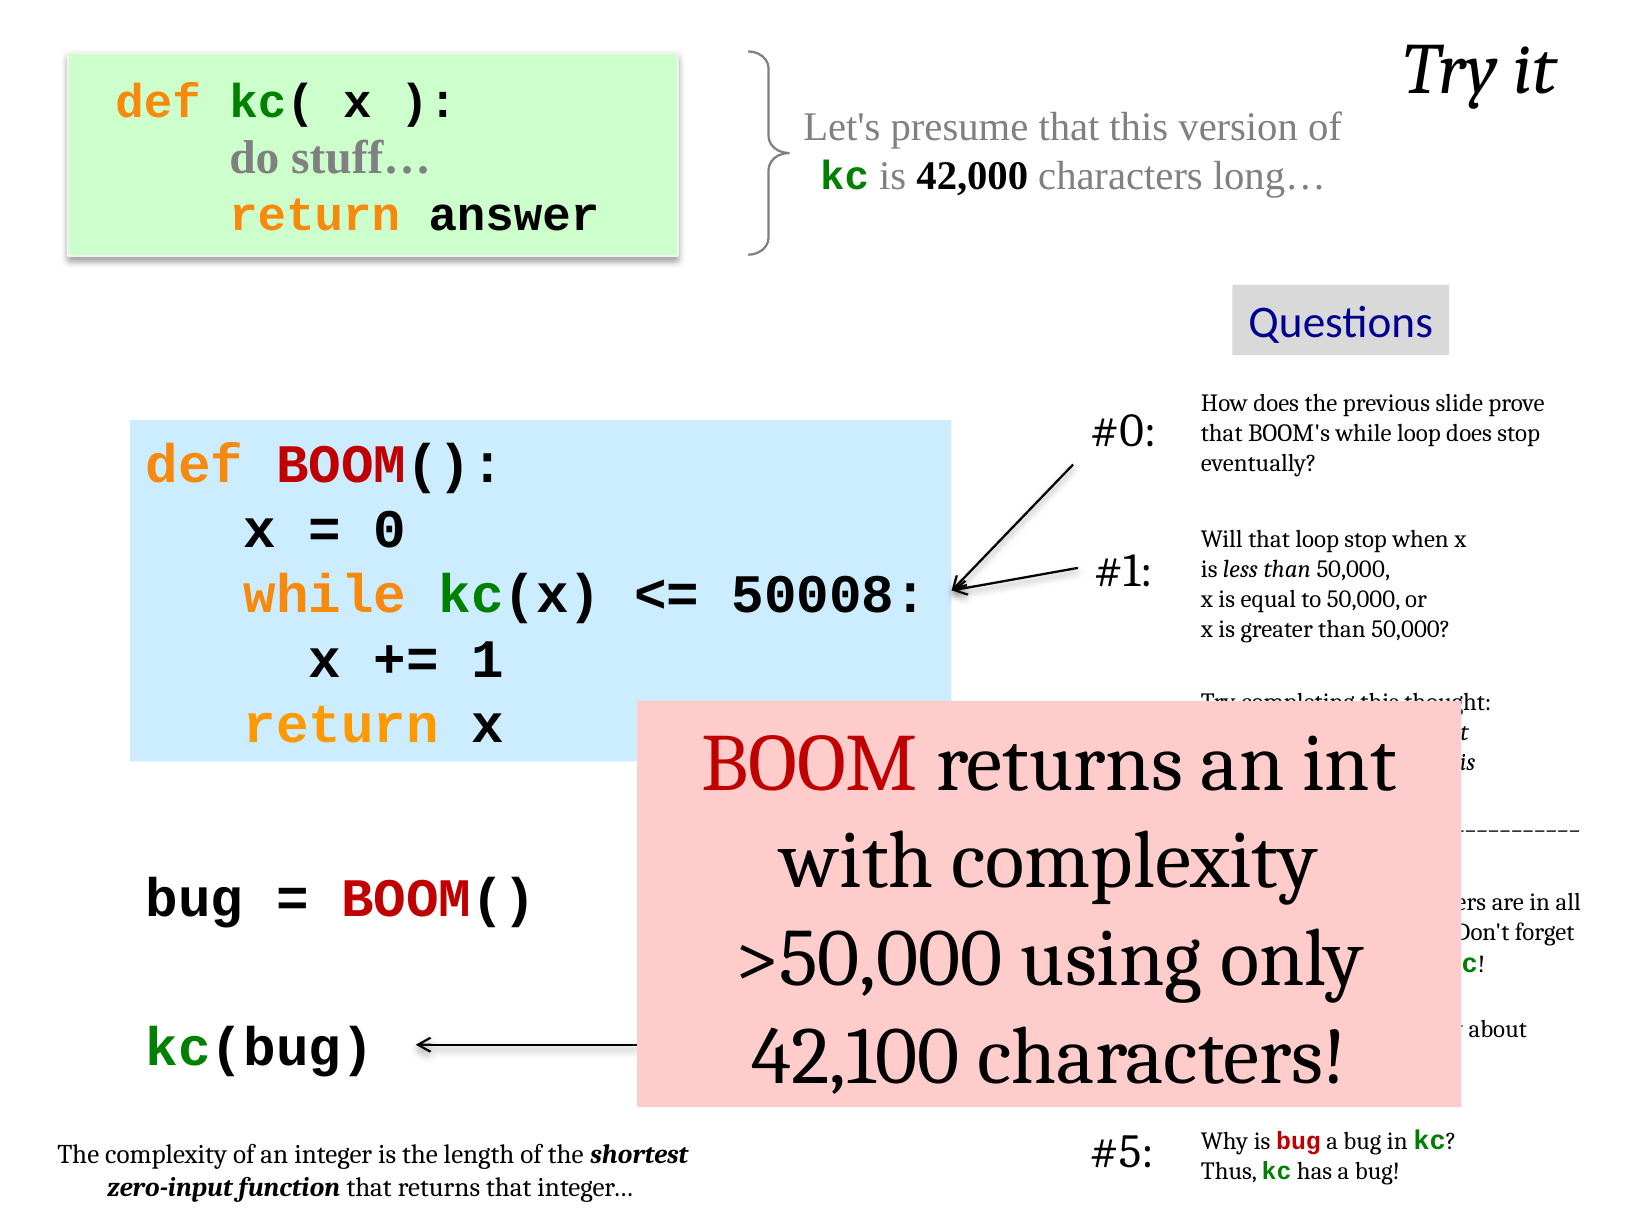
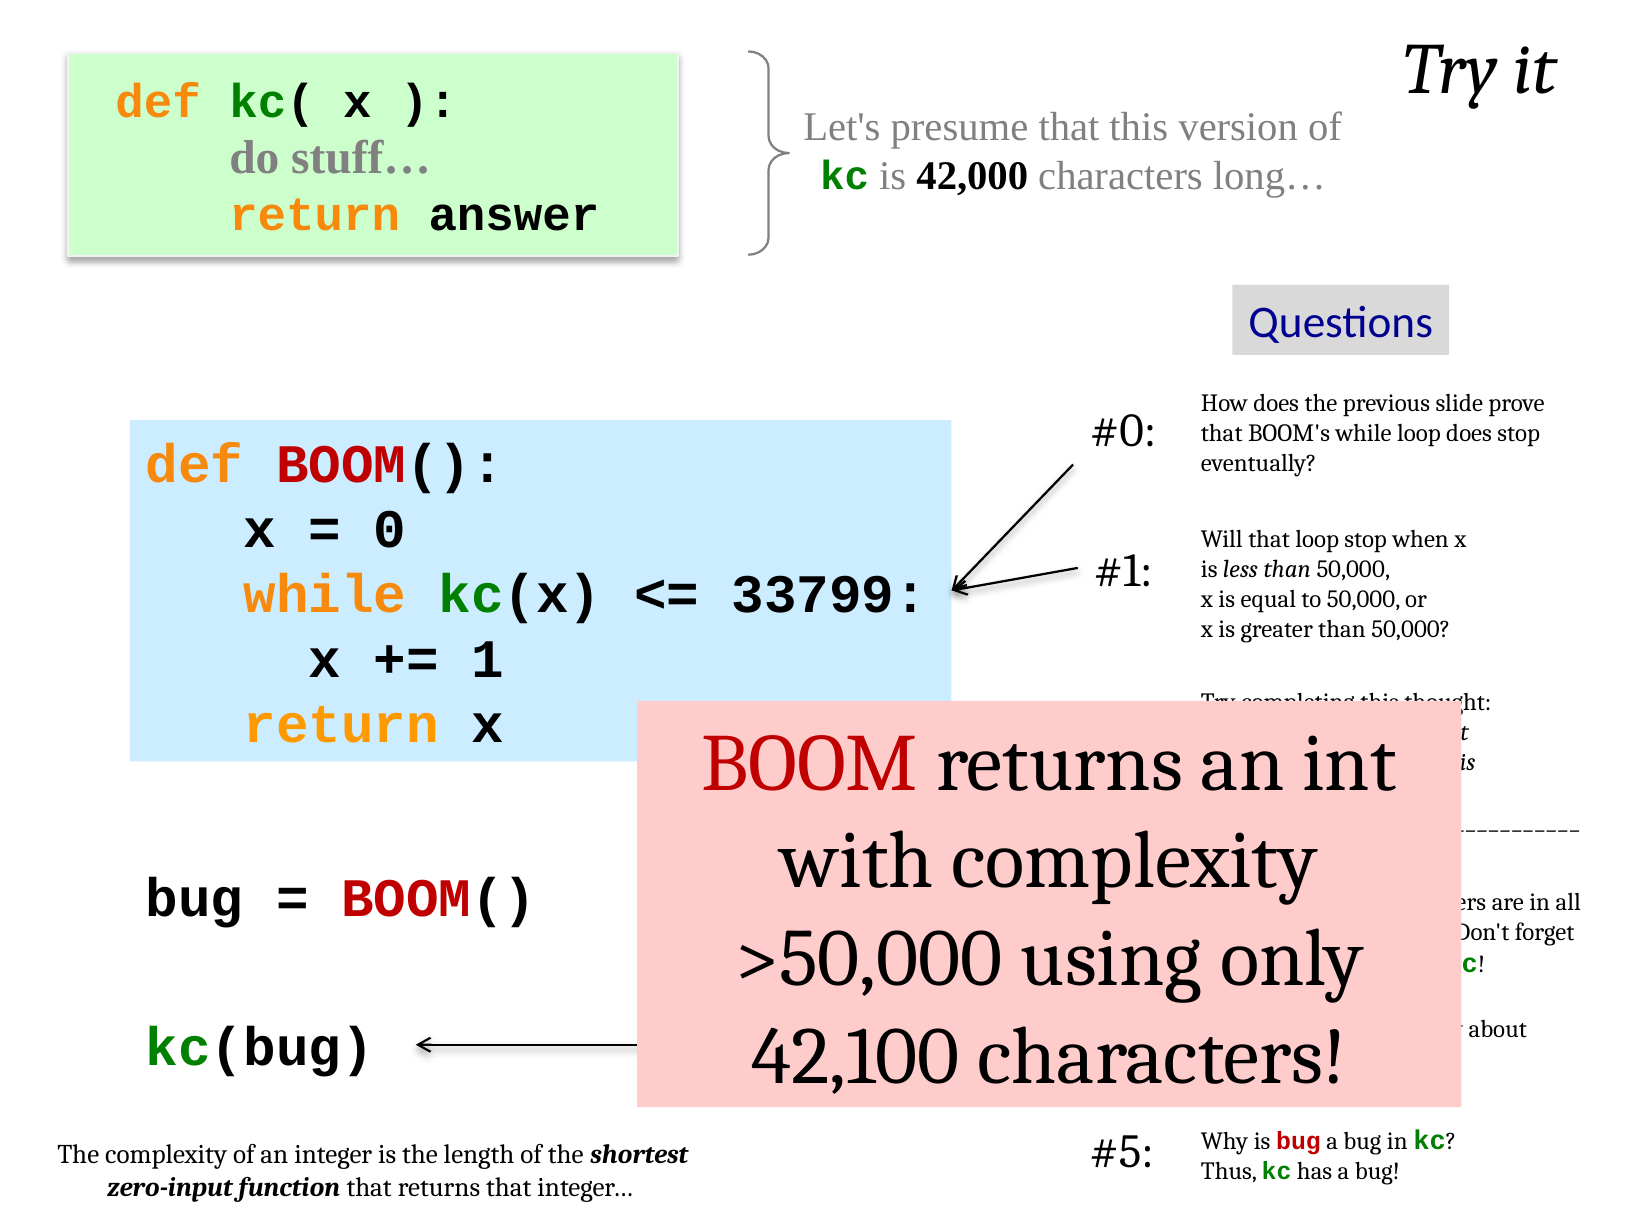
50008: 50008 -> 33799 (829, 595)
